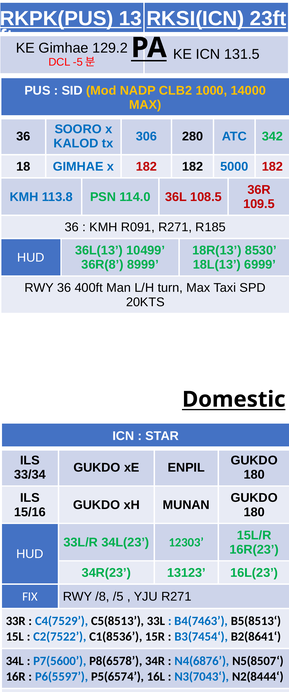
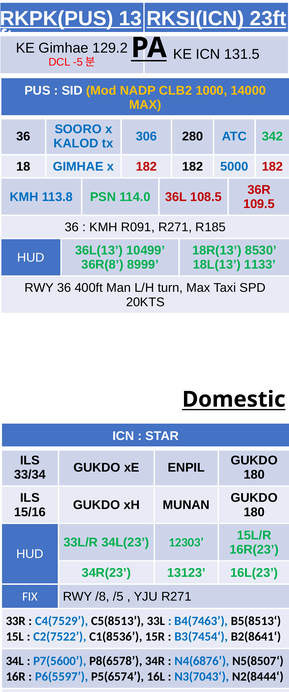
6999: 6999 -> 1133 (260, 264)
